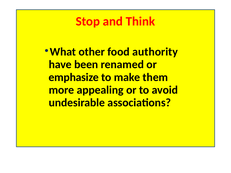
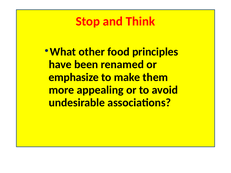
authority: authority -> principles (155, 52)
